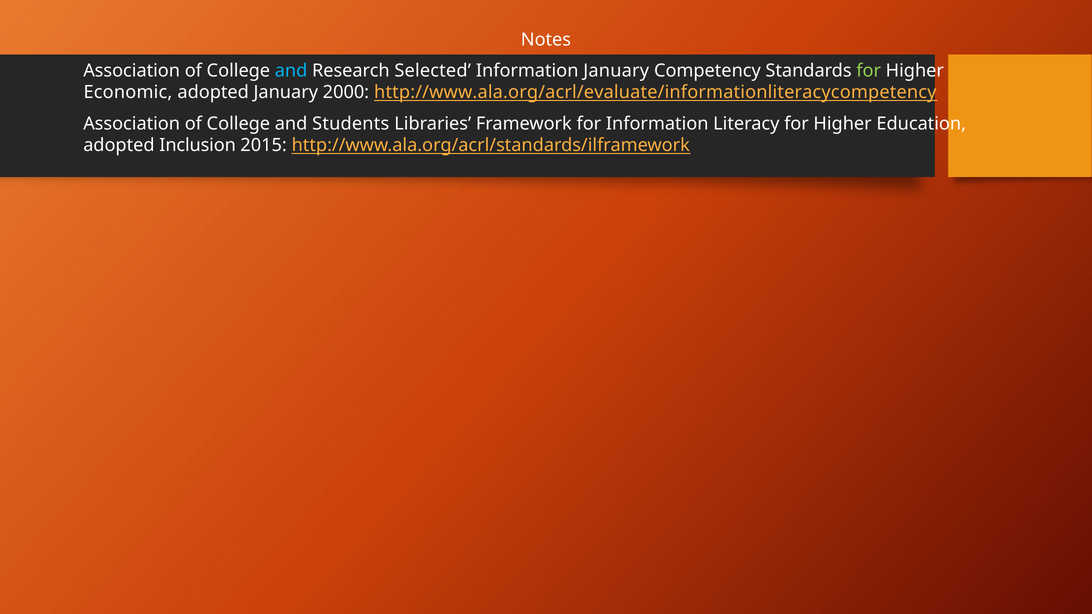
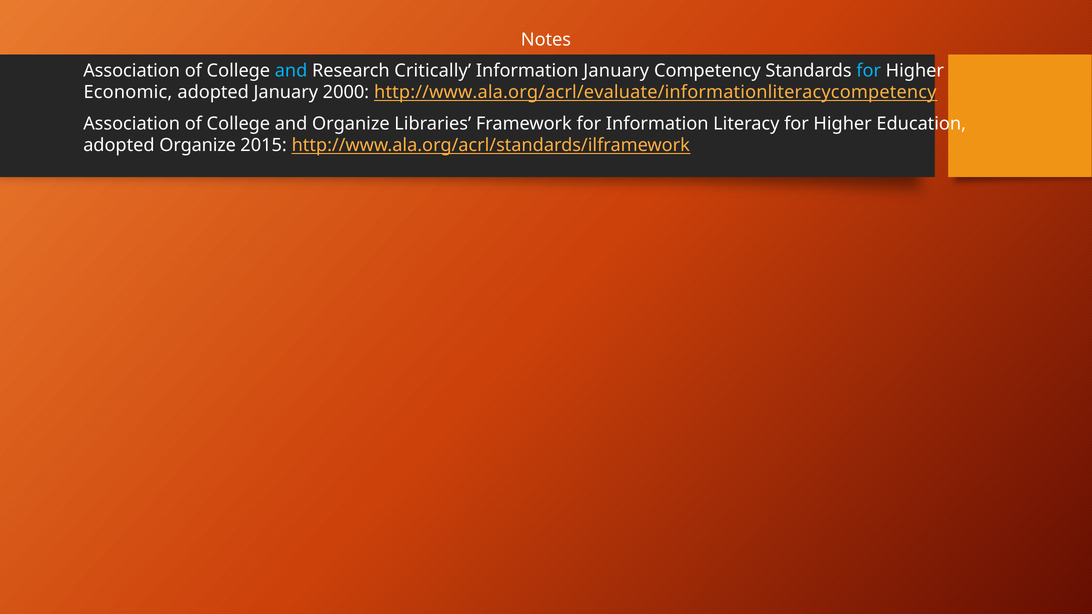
Selected: Selected -> Critically (433, 71)
for colour: light green -> light blue (869, 71)
and Students: Students -> Organize (351, 124)
adopted Inclusion: Inclusion -> Organize (198, 145)
